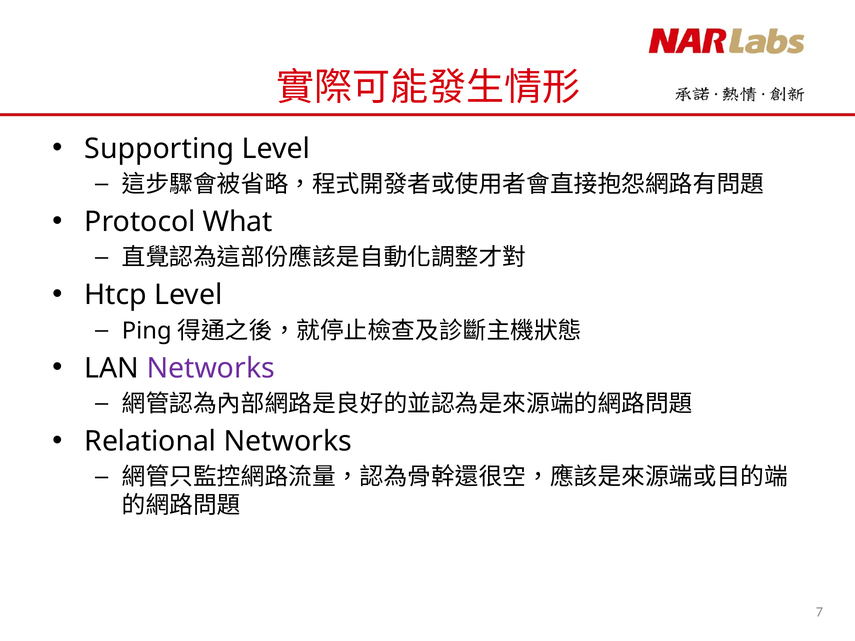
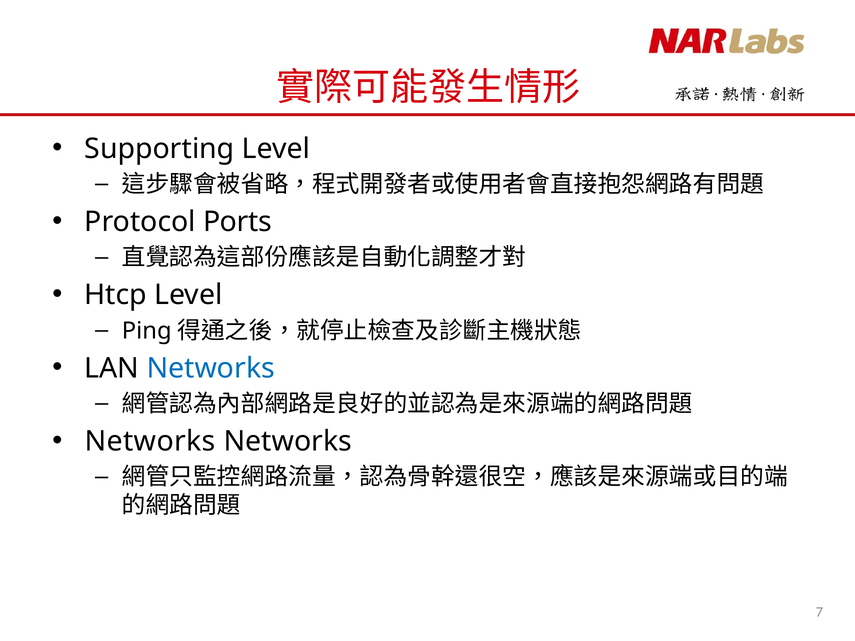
What: What -> Ports (238, 222)
Networks colour: purple -> blue (211, 368)
Relational: Relational -> Networks (150, 441)
